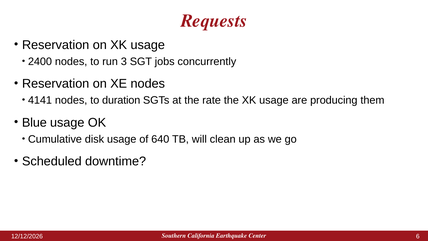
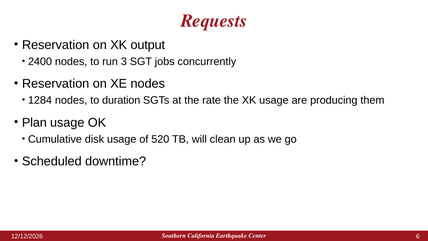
on XK usage: usage -> output (148, 45)
4141: 4141 -> 1284 (40, 100)
Blue: Blue -> Plan (34, 122)
640: 640 -> 520 (160, 139)
